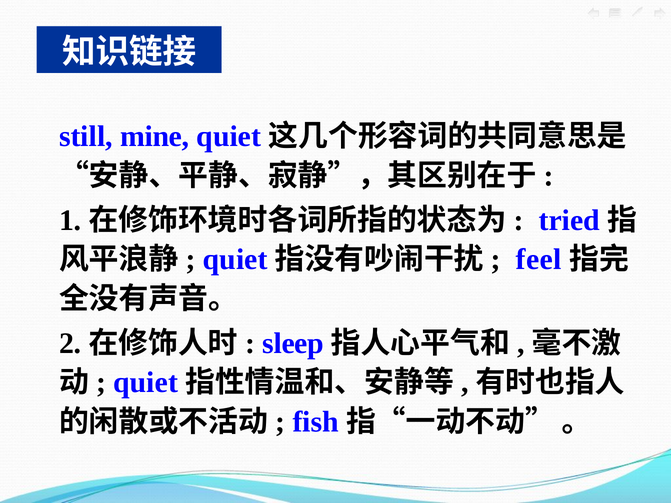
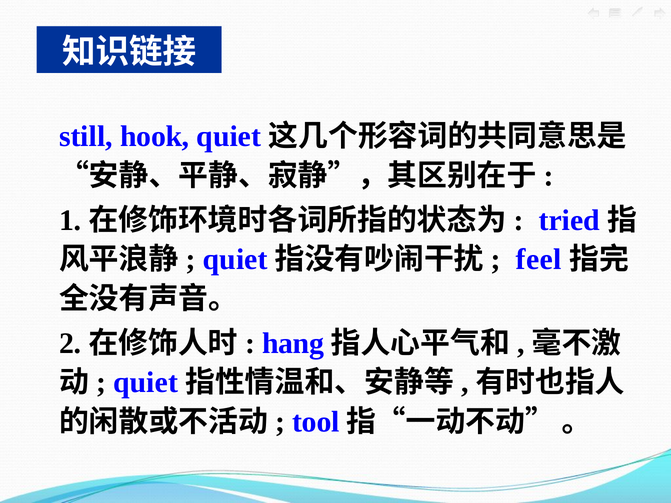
mine: mine -> hook (155, 137)
sleep: sleep -> hang (293, 344)
fish: fish -> tool (316, 422)
